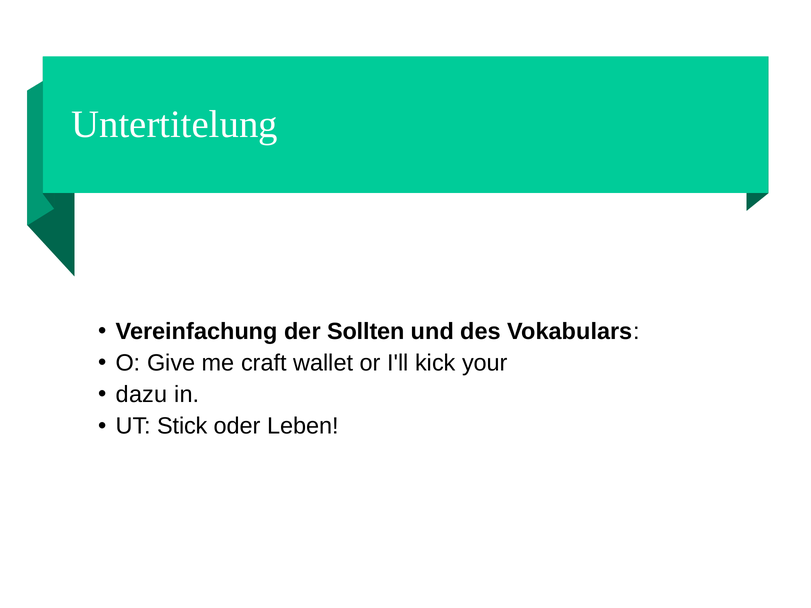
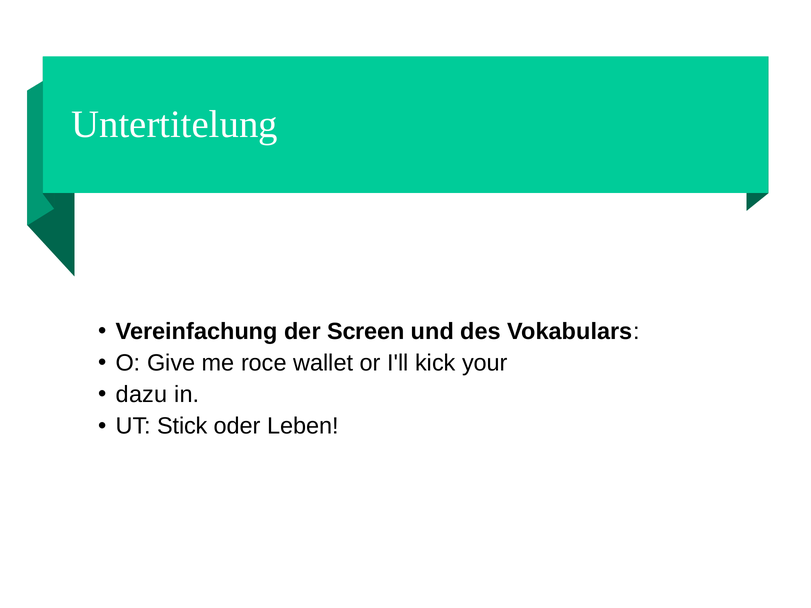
Sollten: Sollten -> Screen (366, 332)
craft: craft -> roce (264, 363)
